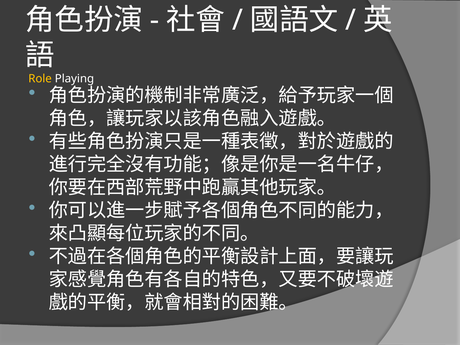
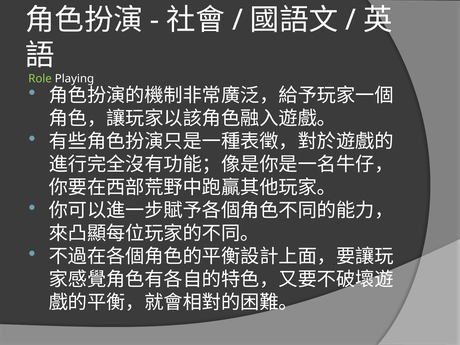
Role colour: yellow -> light green (40, 79)
